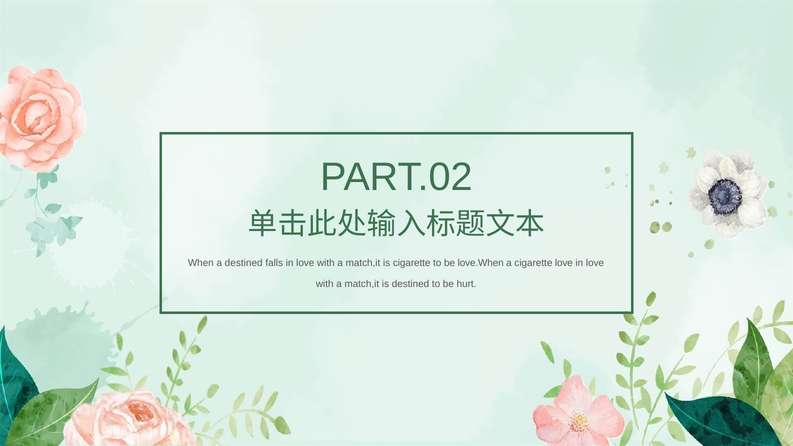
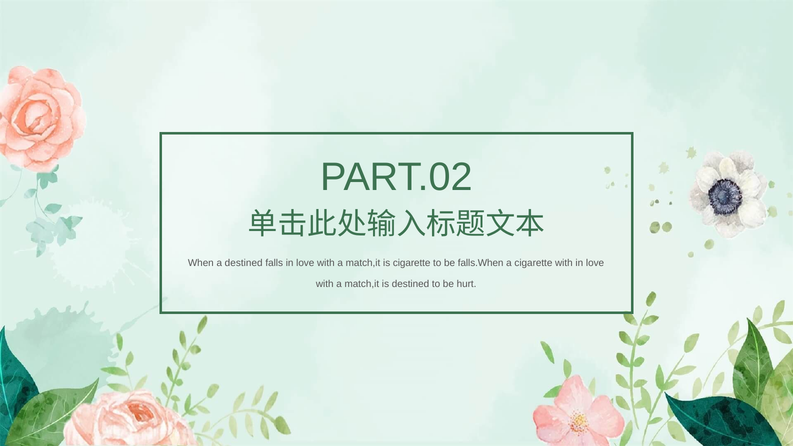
love.When: love.When -> falls.When (481, 263)
cigarette love: love -> with (564, 263)
